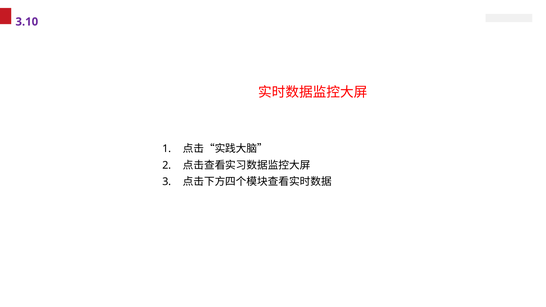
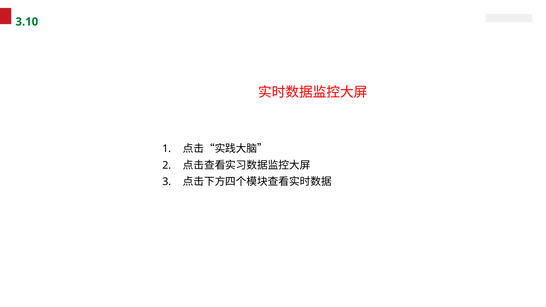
3.10 colour: purple -> green (27, 22)
